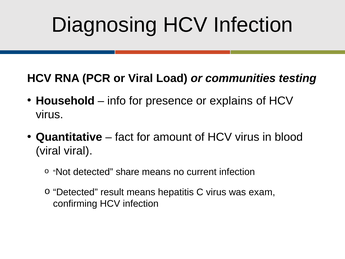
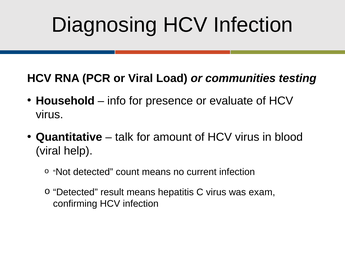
explains: explains -> evaluate (231, 101)
fact: fact -> talk (124, 137)
viral viral: viral -> help (78, 151)
share: share -> count (128, 172)
